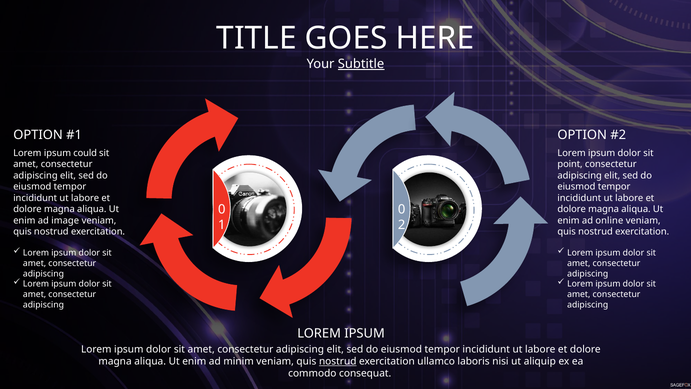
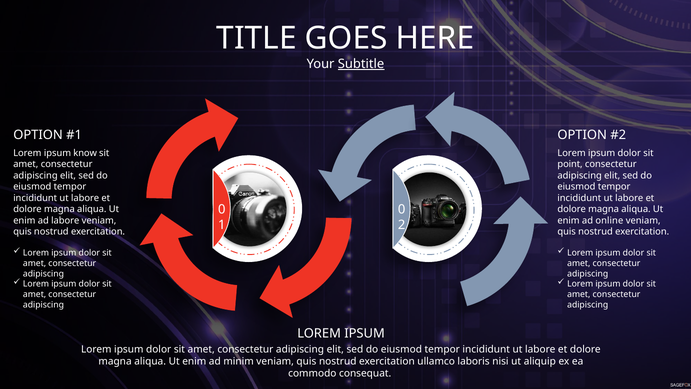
could: could -> know (85, 153)
ad image: image -> labore (65, 220)
nostrud underline: present -> none (338, 361)
